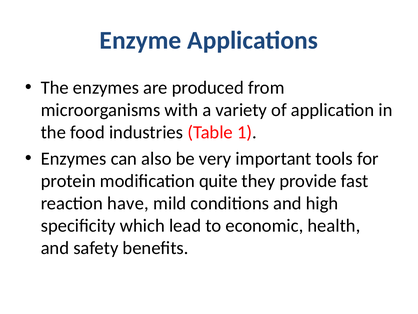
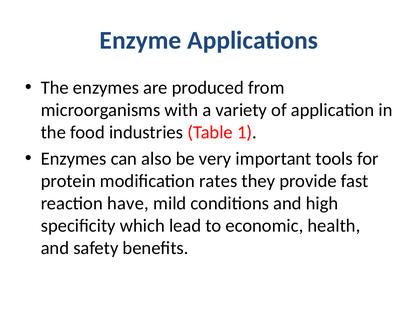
quite: quite -> rates (218, 181)
